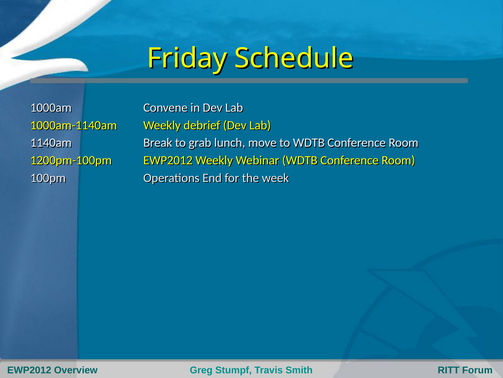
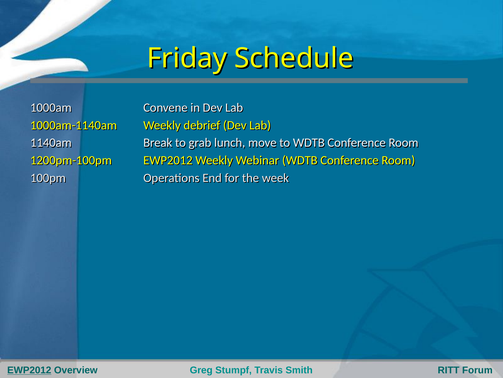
EWP2012 underline: none -> present (29, 370)
